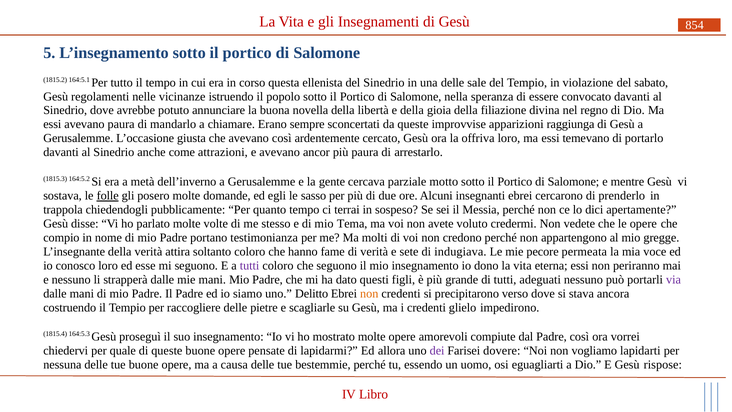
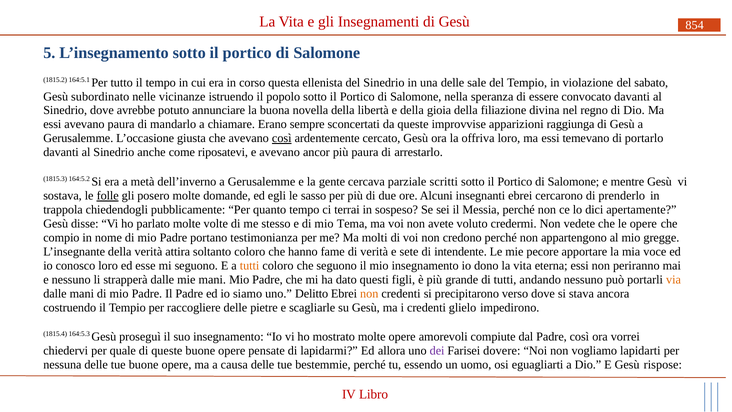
regolamenti: regolamenti -> subordinato (100, 97)
così underline: none -> present (282, 138)
attrazioni: attrazioni -> riposatevi (223, 152)
motto: motto -> scritti (444, 182)
indugiava: indugiava -> intendente (461, 252)
permeata: permeata -> apportare (584, 252)
tutti colour: purple -> orange (250, 266)
adeguati: adeguati -> andando (540, 280)
via colour: purple -> orange (673, 280)
